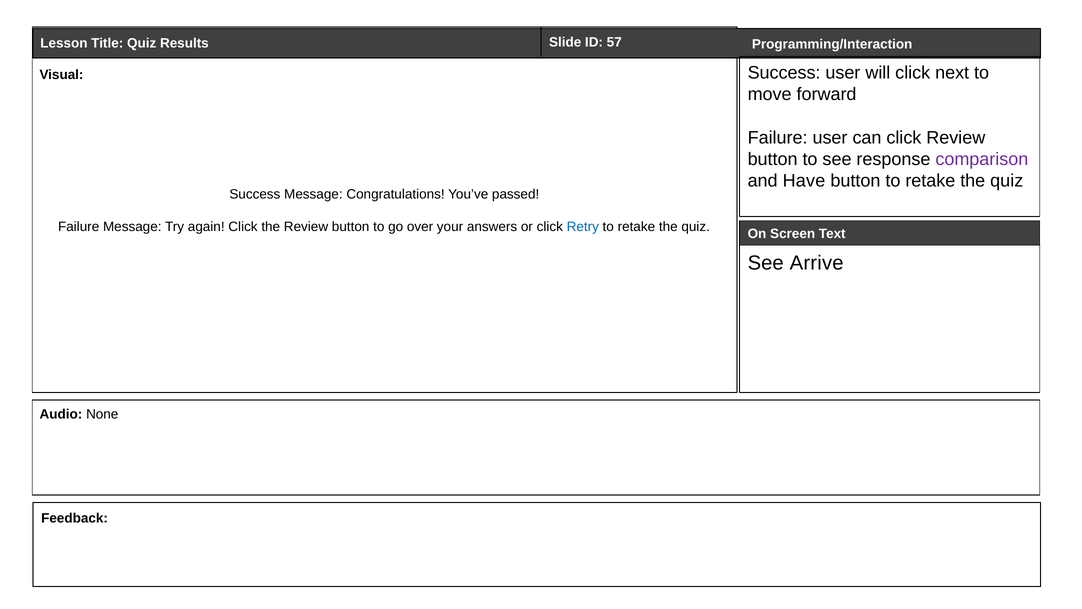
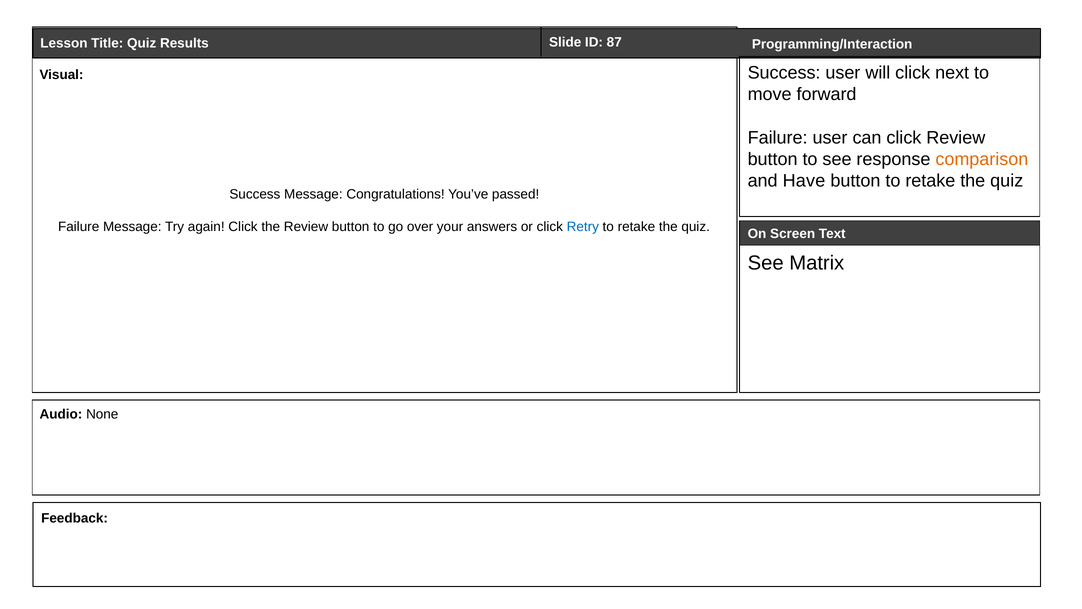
57: 57 -> 87 (614, 43)
comparison colour: purple -> orange (982, 159)
Arrive: Arrive -> Matrix (817, 263)
